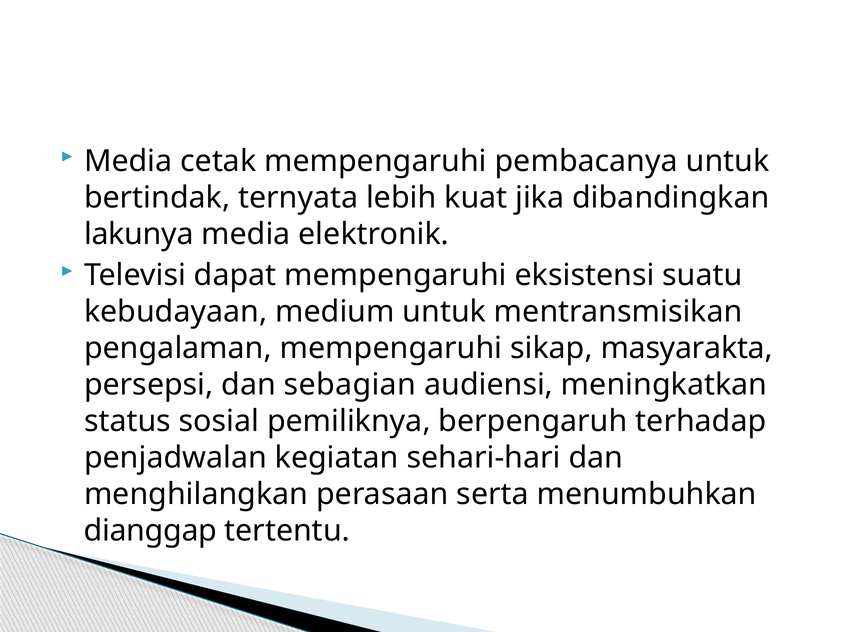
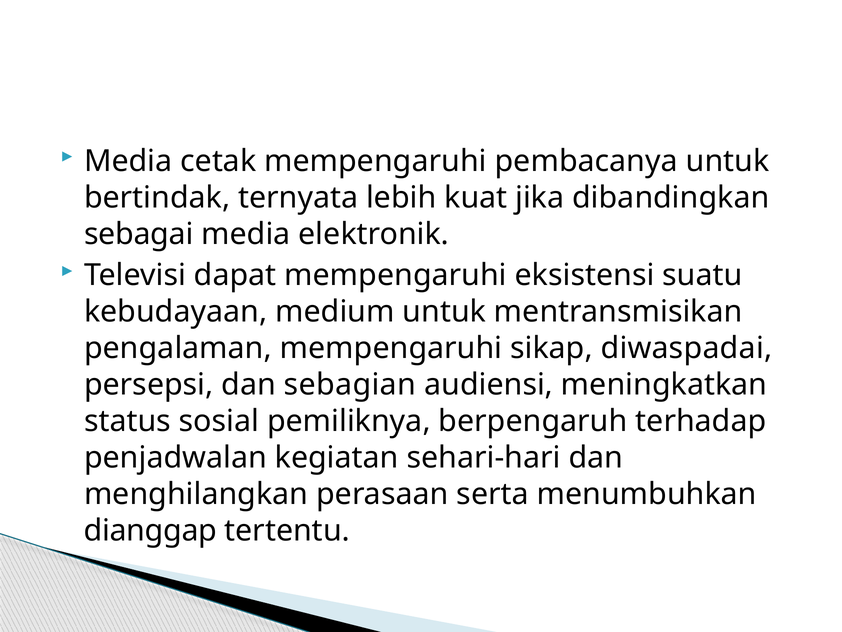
lakunya: lakunya -> sebagai (139, 234)
masyarakta: masyarakta -> diwaspadai (686, 348)
